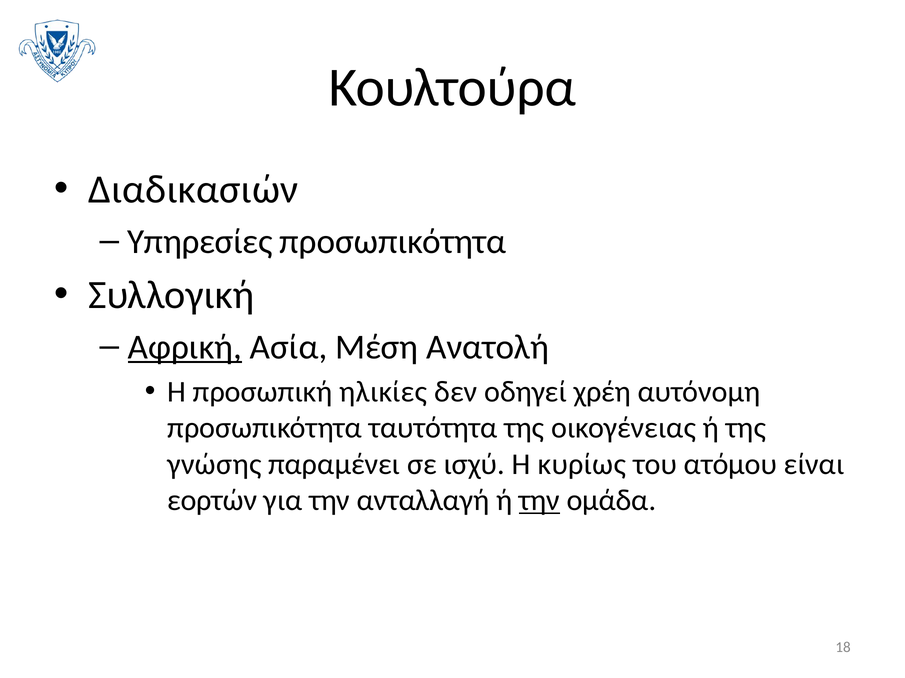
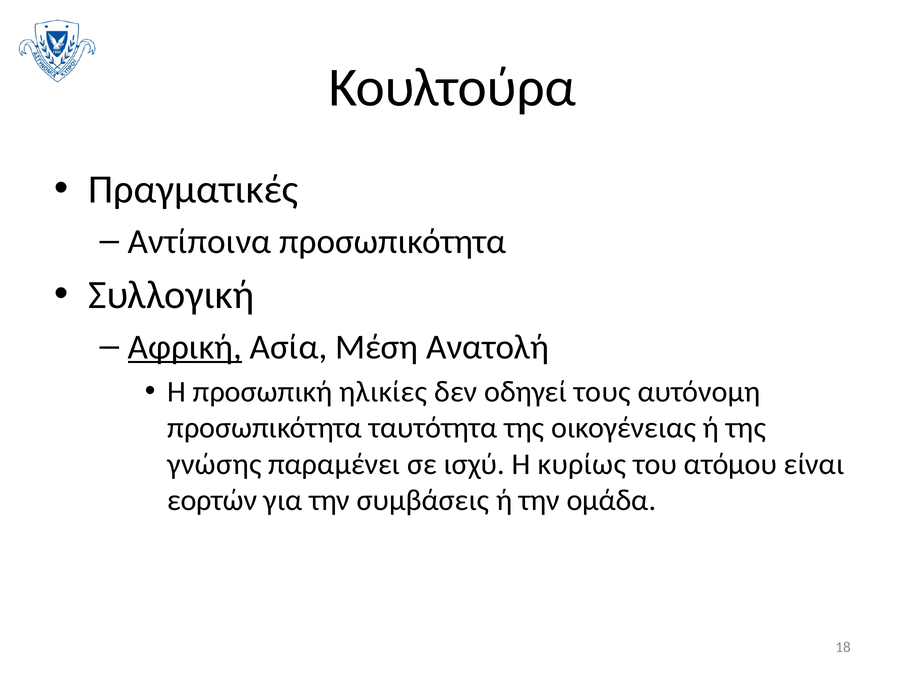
Διαδικασιών: Διαδικασιών -> Πραγματικές (193, 190)
Υπηρεσίες: Υπηρεσίες -> Αντίποινα (200, 242)
χρέη: χρέη -> τους (602, 392)
ανταλλαγή: ανταλλαγή -> συμβάσεις (423, 501)
την underline: present -> none (539, 501)
